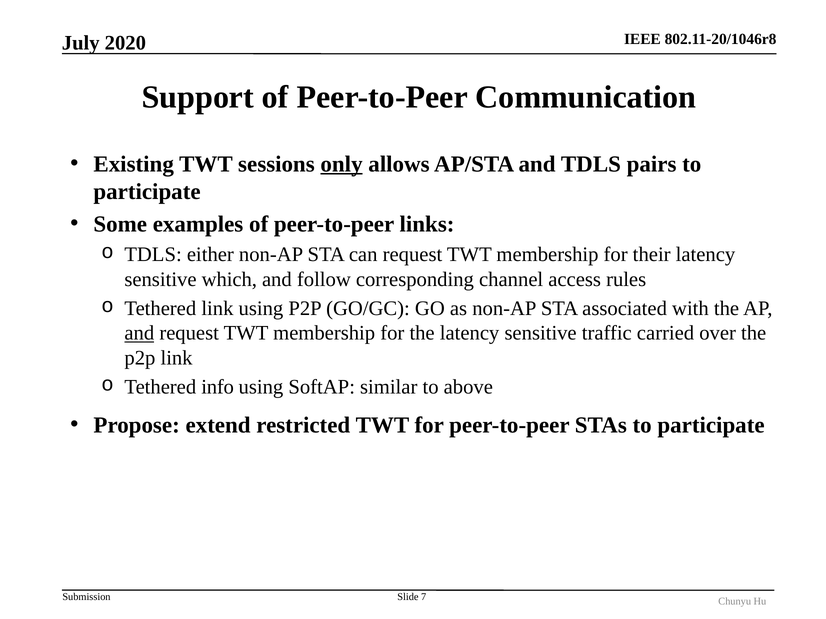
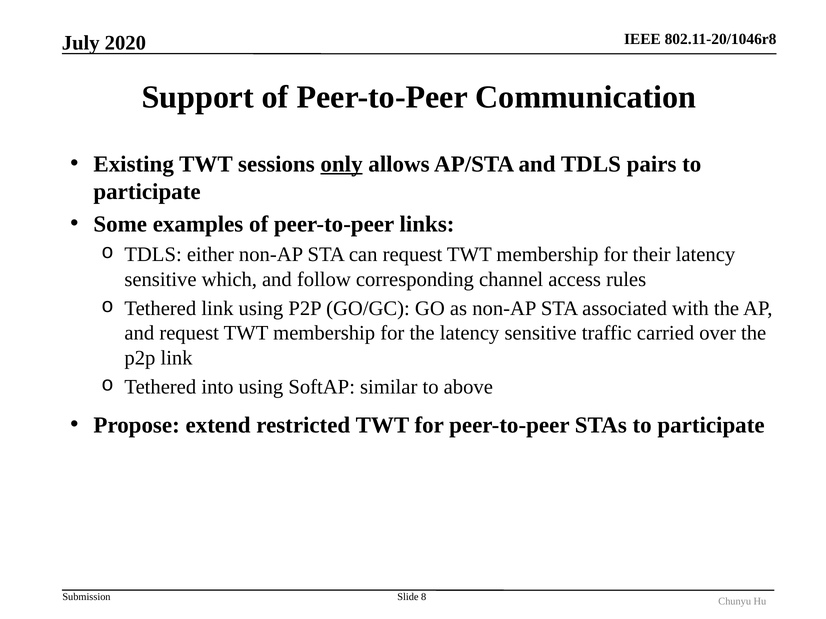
and underline: present -> none (139, 333)
info: info -> into (217, 387)
7: 7 -> 8 (424, 598)
